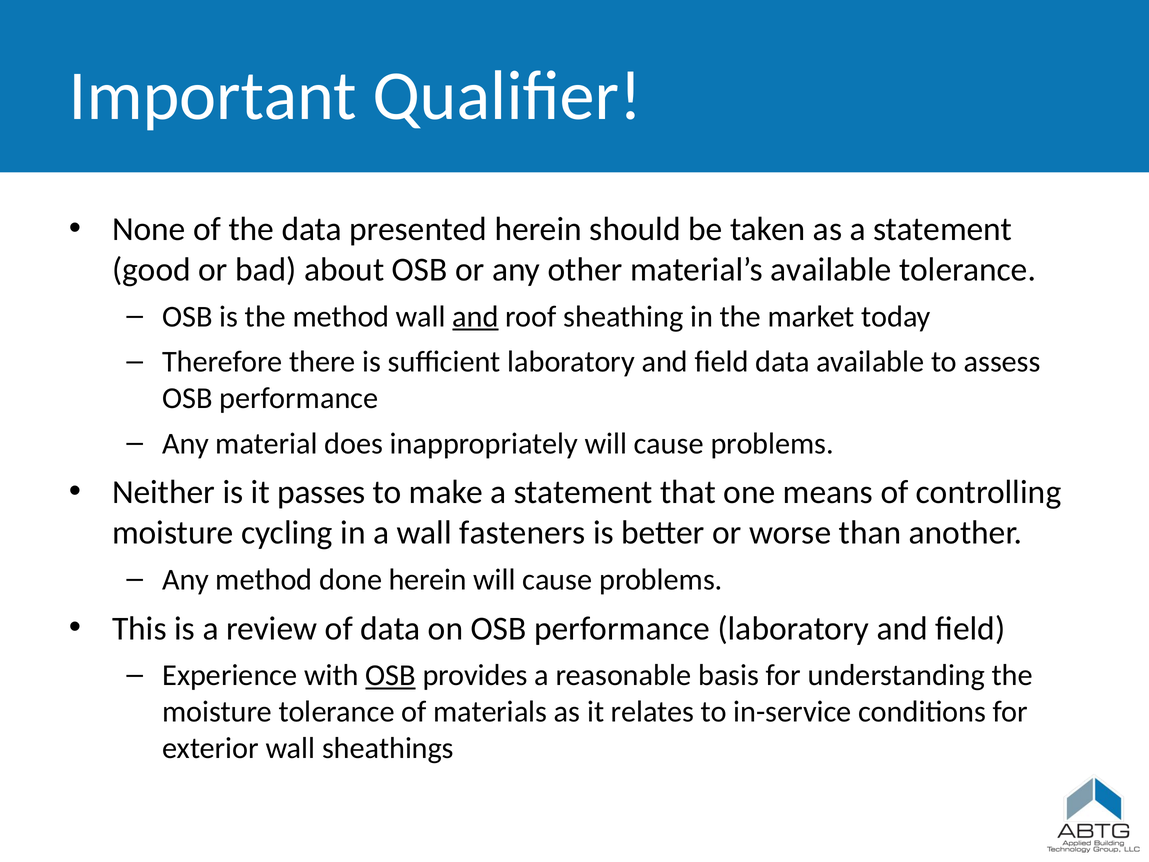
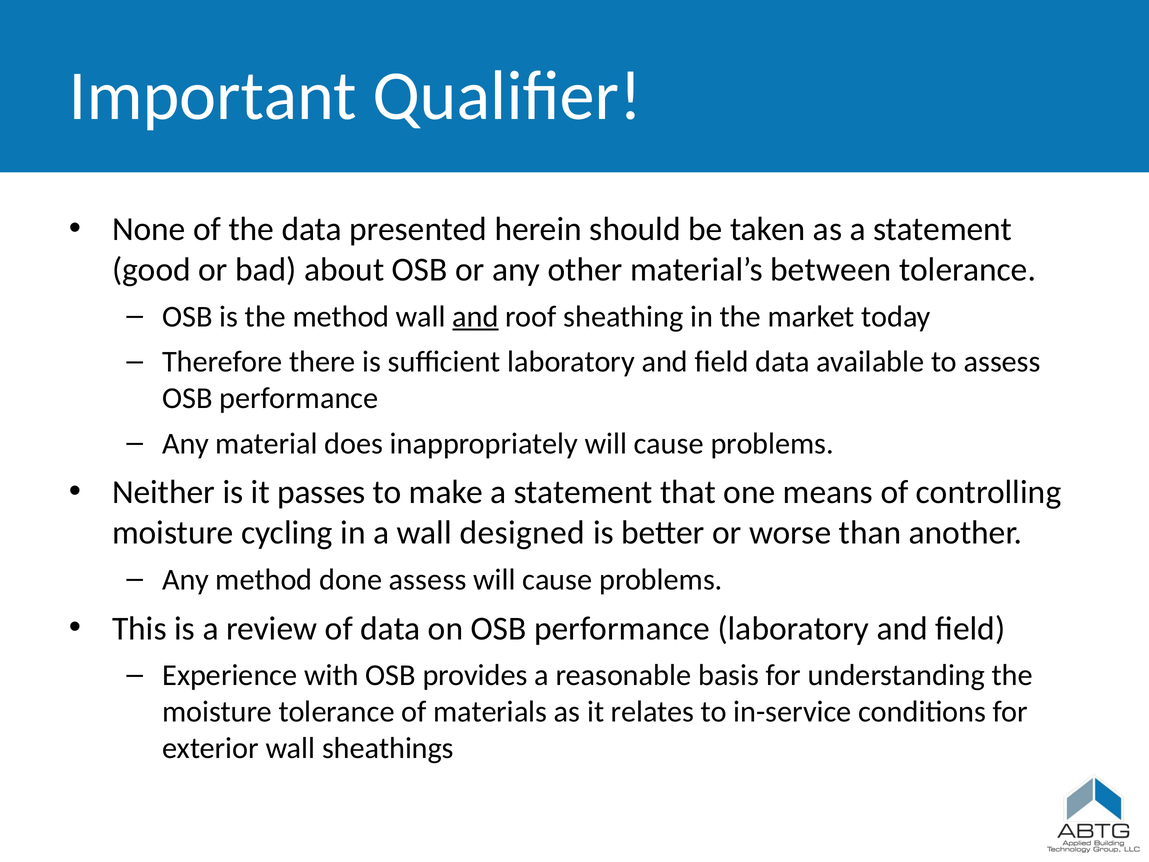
material’s available: available -> between (831, 269)
fasteners: fasteners -> designed (522, 532)
done herein: herein -> assess (428, 580)
OSB underline: present -> none (391, 675)
